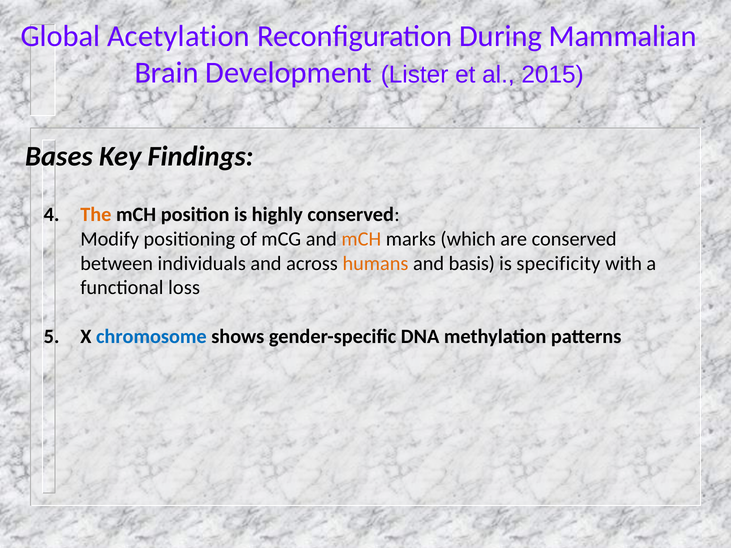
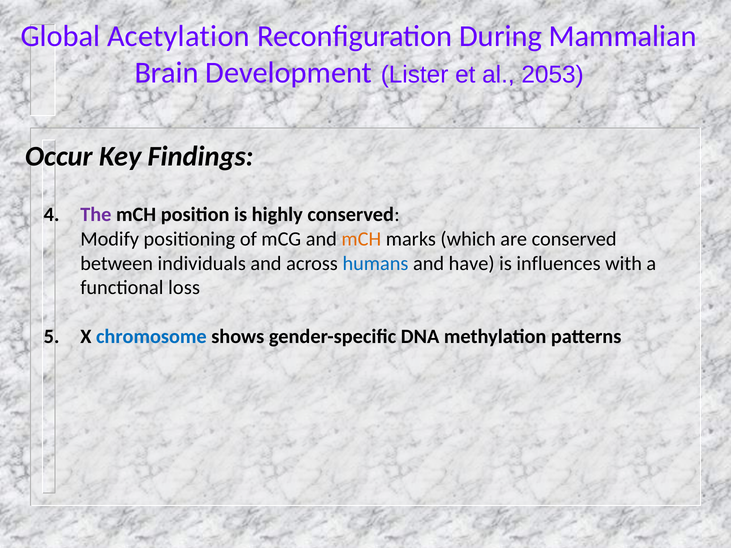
2015: 2015 -> 2053 (553, 75)
Bases: Bases -> Occur (59, 157)
The colour: orange -> purple (96, 215)
humans colour: orange -> blue (375, 264)
basis: basis -> have (472, 264)
specificity: specificity -> influences (559, 264)
